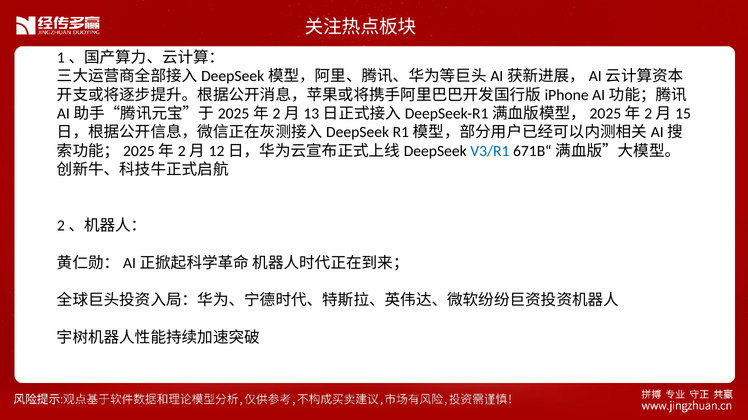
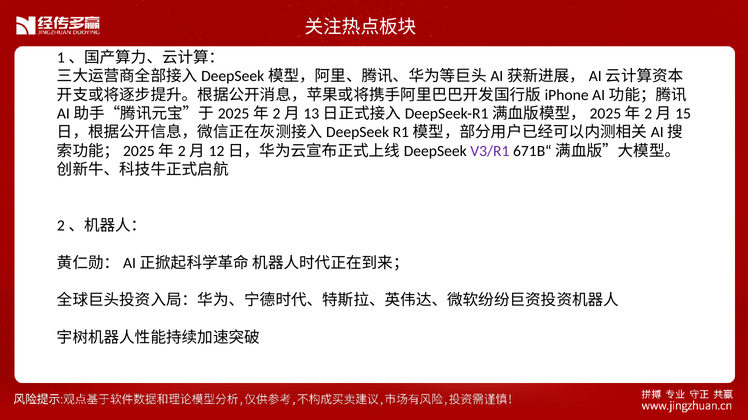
V3/R1 colour: blue -> purple (490, 151)
